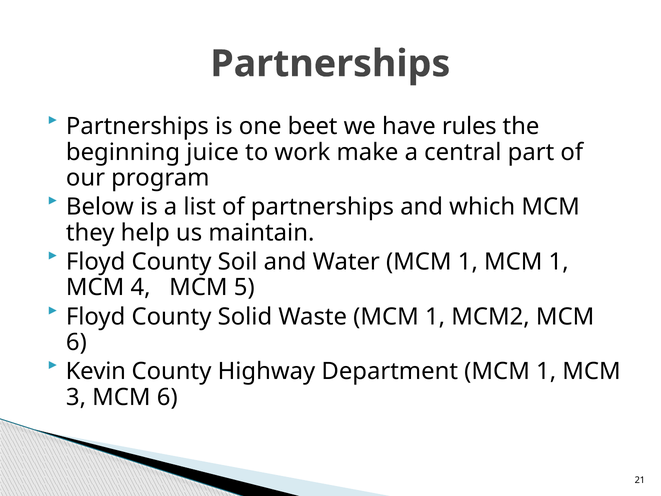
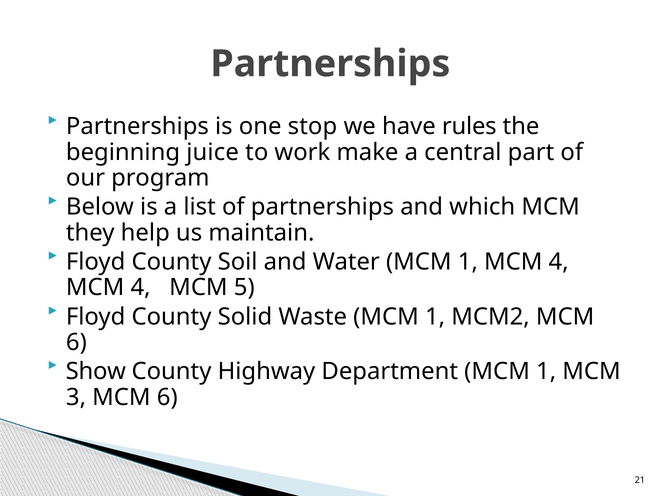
beet: beet -> stop (312, 126)
1 MCM 1: 1 -> 4 (559, 262)
Kevin: Kevin -> Show (96, 371)
